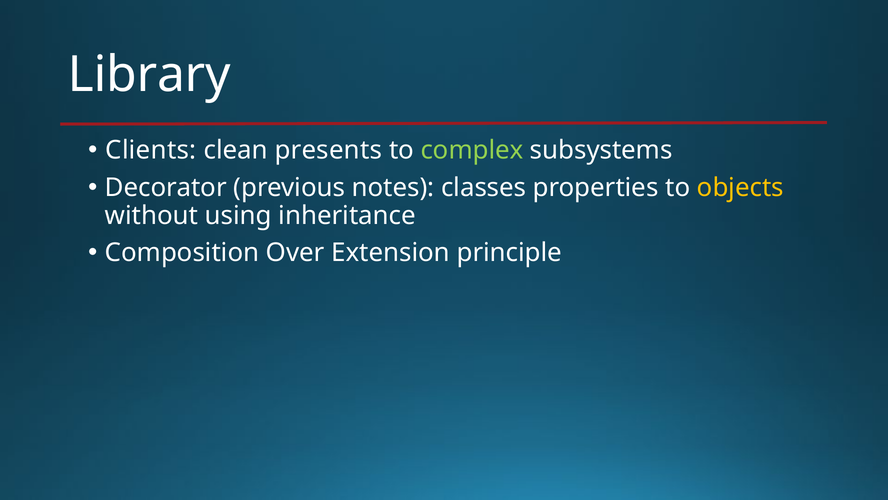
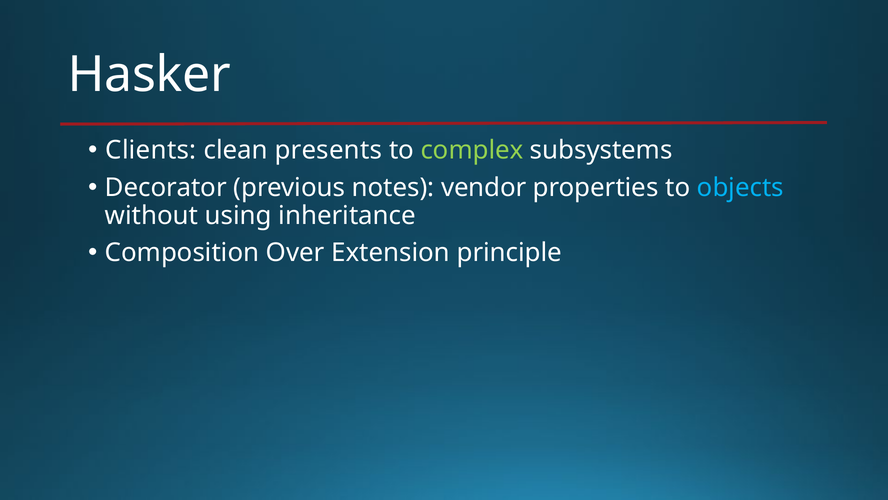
Library: Library -> Hasker (149, 75)
classes: classes -> vendor (484, 187)
objects colour: yellow -> light blue (740, 187)
